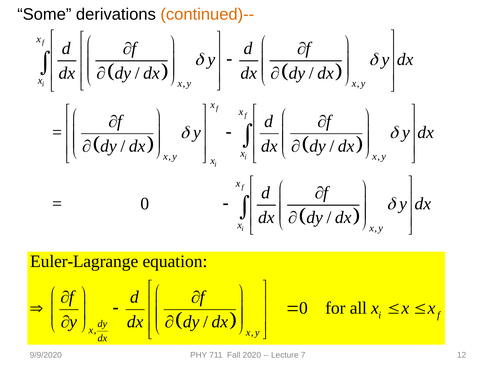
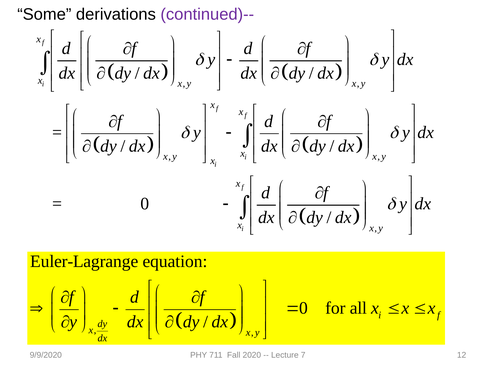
continued)-- colour: orange -> purple (207, 14)
